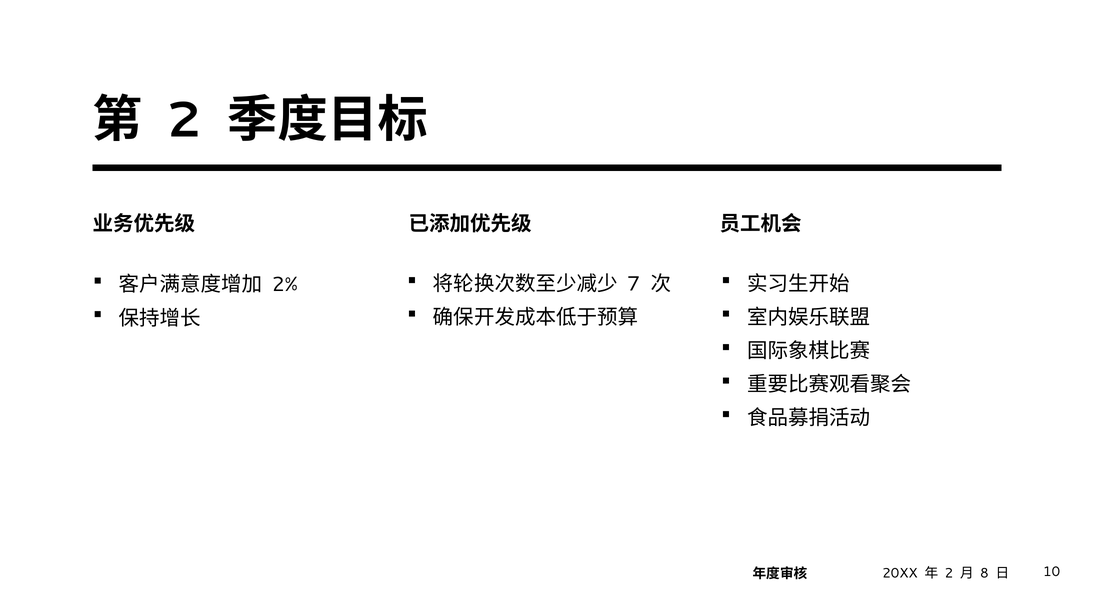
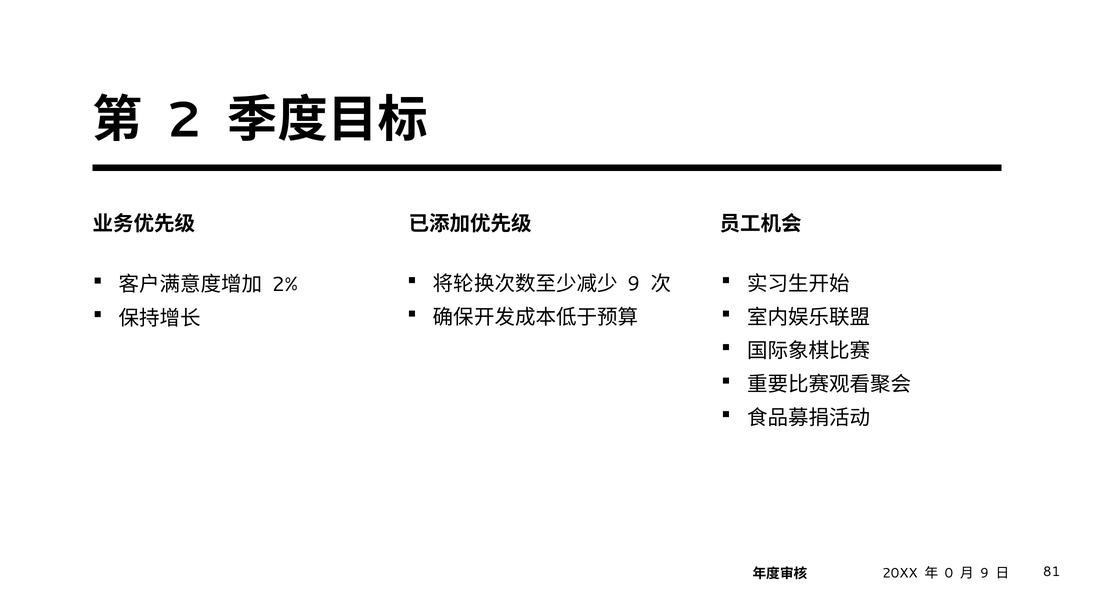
7: 7 -> 9 (634, 284)
2: 2 -> 0 (949, 574)
8: 8 -> 9 (984, 574)
10: 10 -> 81 (1052, 572)
